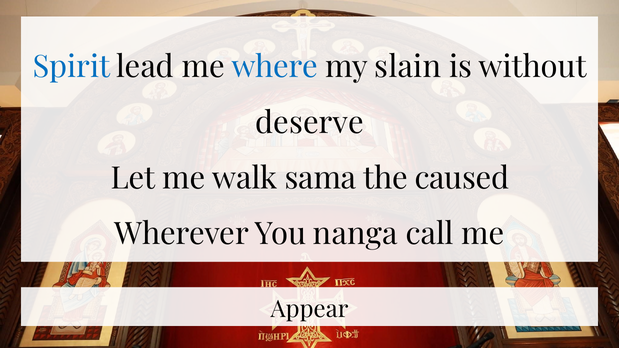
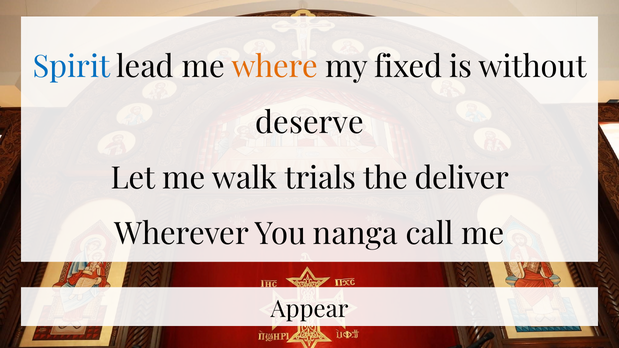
where colour: blue -> orange (275, 67)
slain: slain -> fixed (408, 67)
sama: sama -> trials (320, 179)
caused: caused -> deliver (462, 179)
